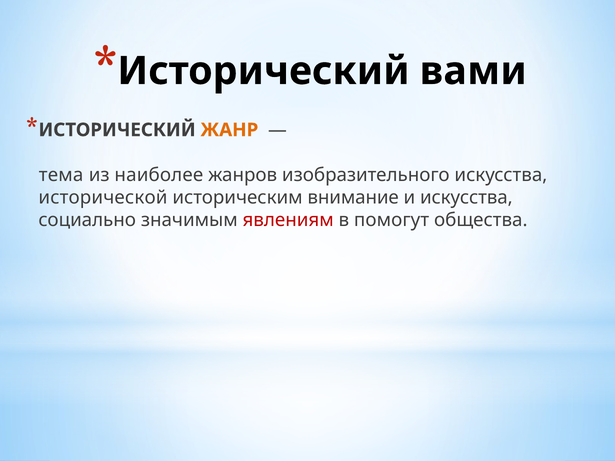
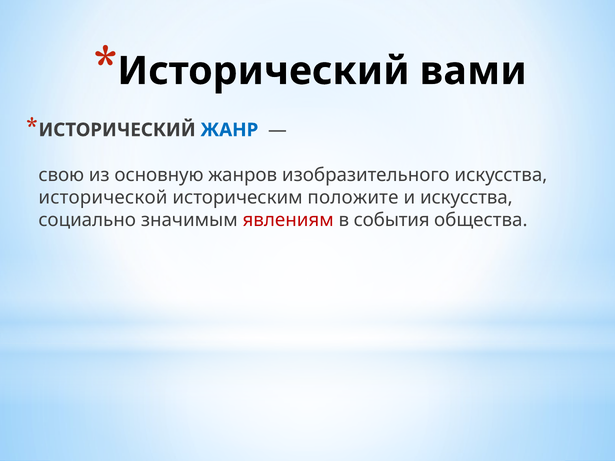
ЖАНР colour: orange -> blue (229, 130)
тема: тема -> свою (61, 175)
наиболее: наиболее -> основную (159, 175)
внимание: внимание -> положите (353, 198)
помогут: помогут -> события (392, 220)
